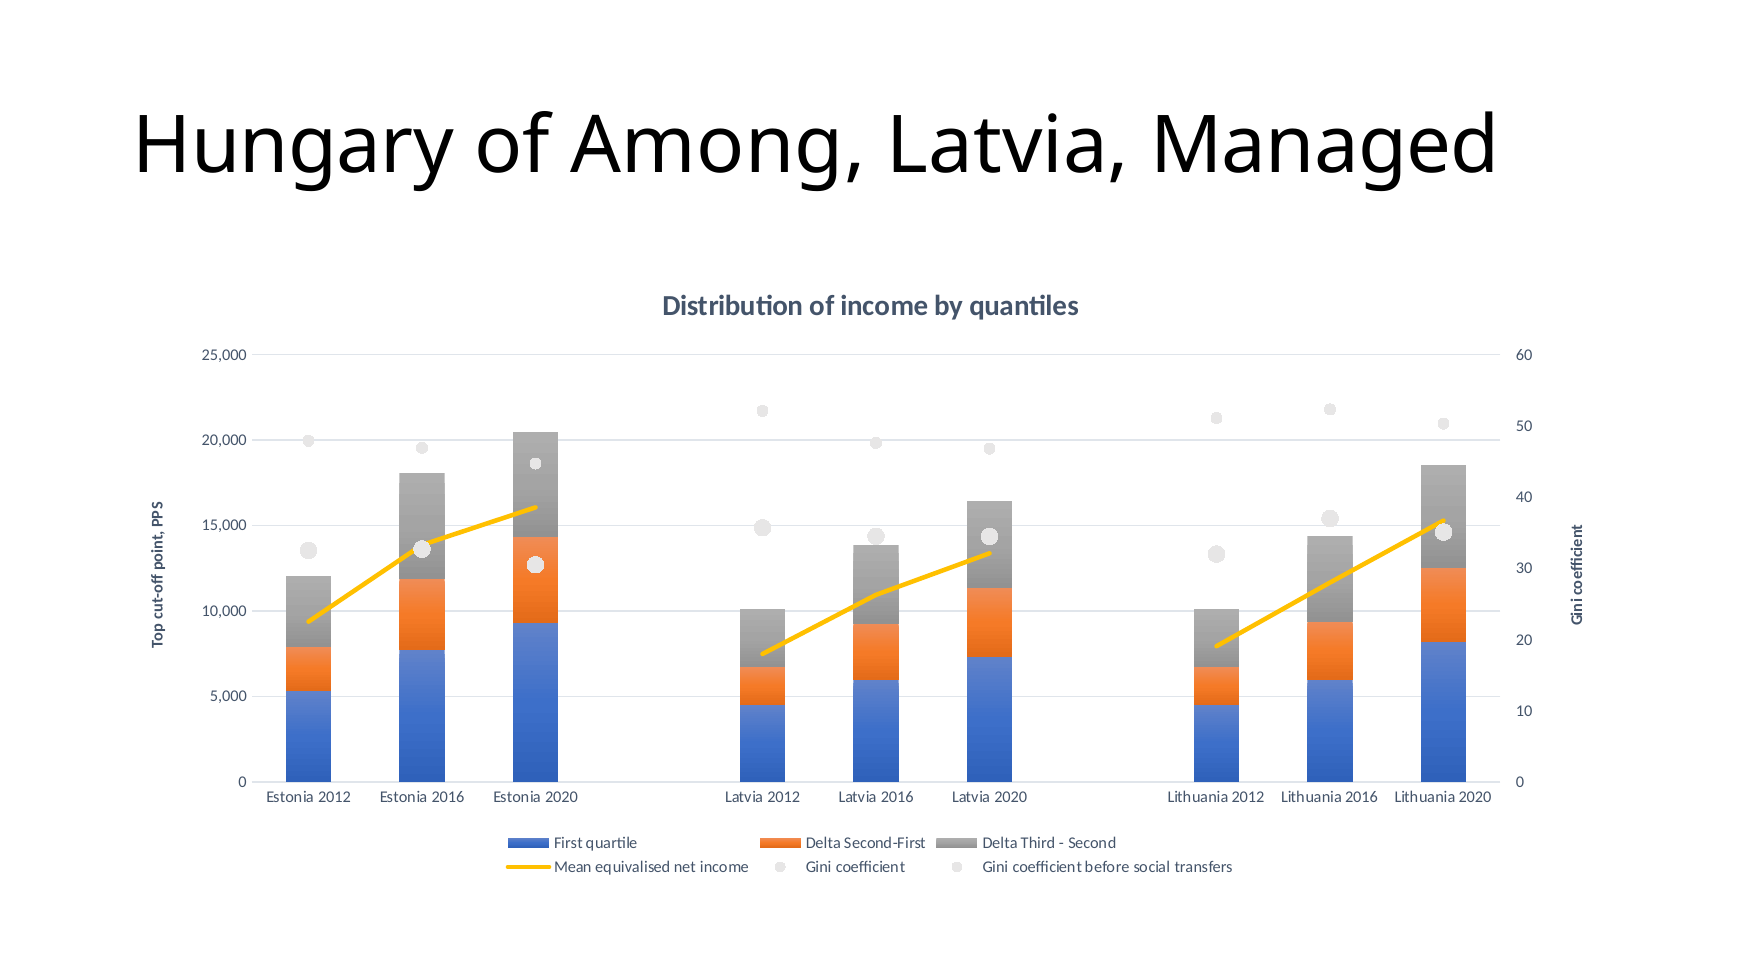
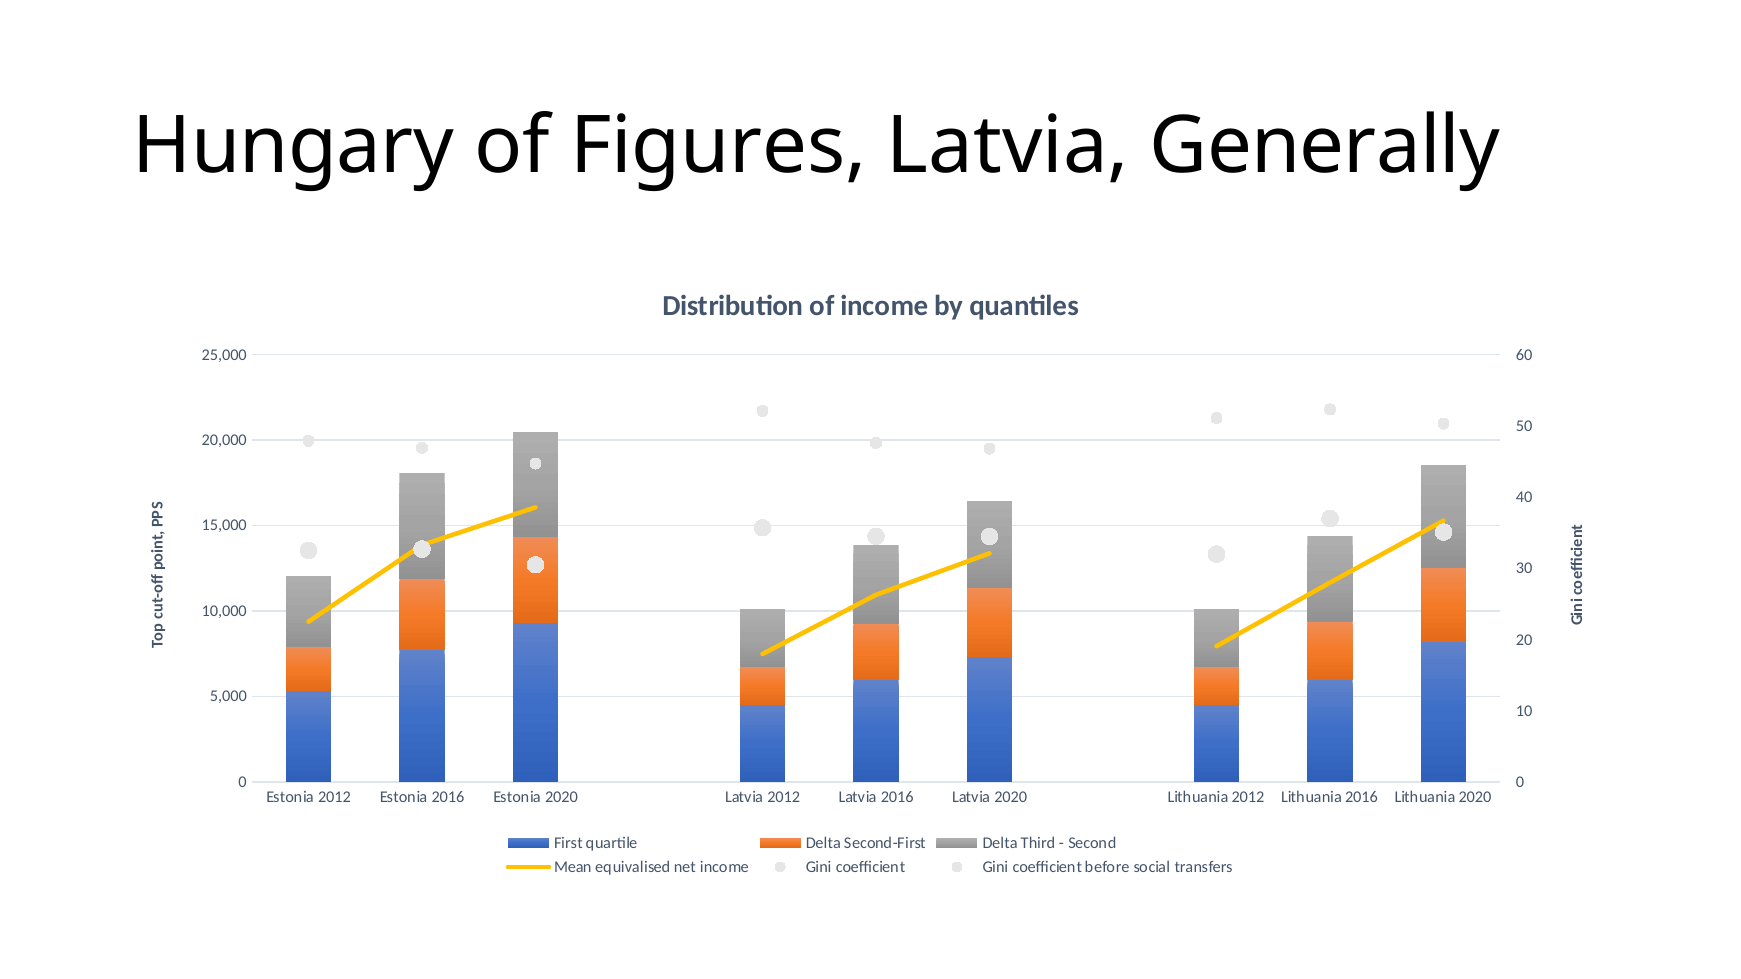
Among: Among -> Figures (718, 146)
Managed: Managed -> Generally (1325, 146)
